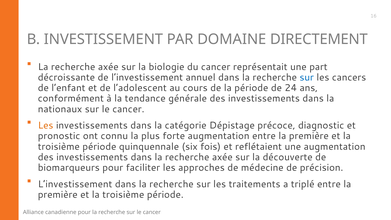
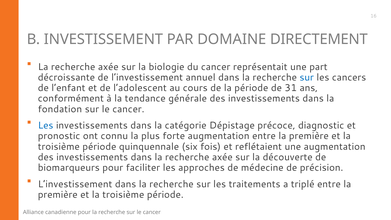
24: 24 -> 31 (291, 88)
nationaux: nationaux -> fondation (60, 109)
Les colour: orange -> blue (46, 125)
